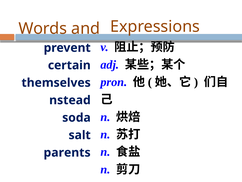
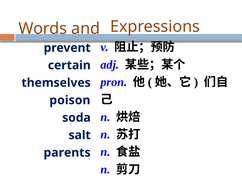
nstead: nstead -> poison (70, 100)
